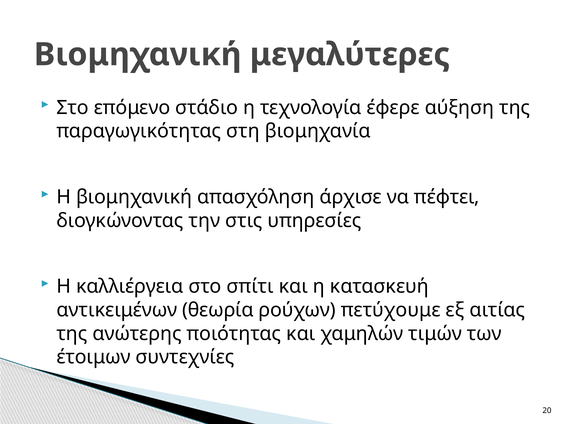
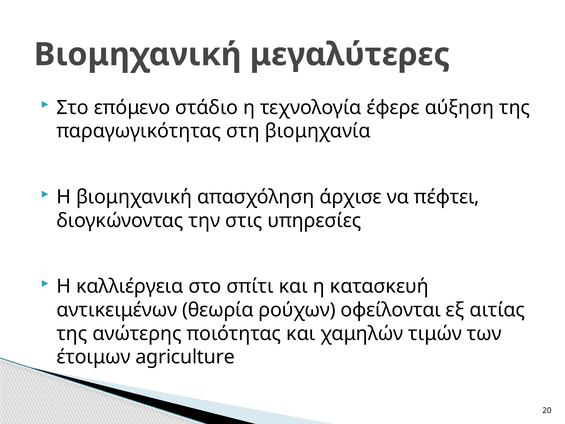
πετύχουμε: πετύχουμε -> οφείλονται (391, 310)
συντεχνίες: συντεχνίες -> agriculture (185, 357)
